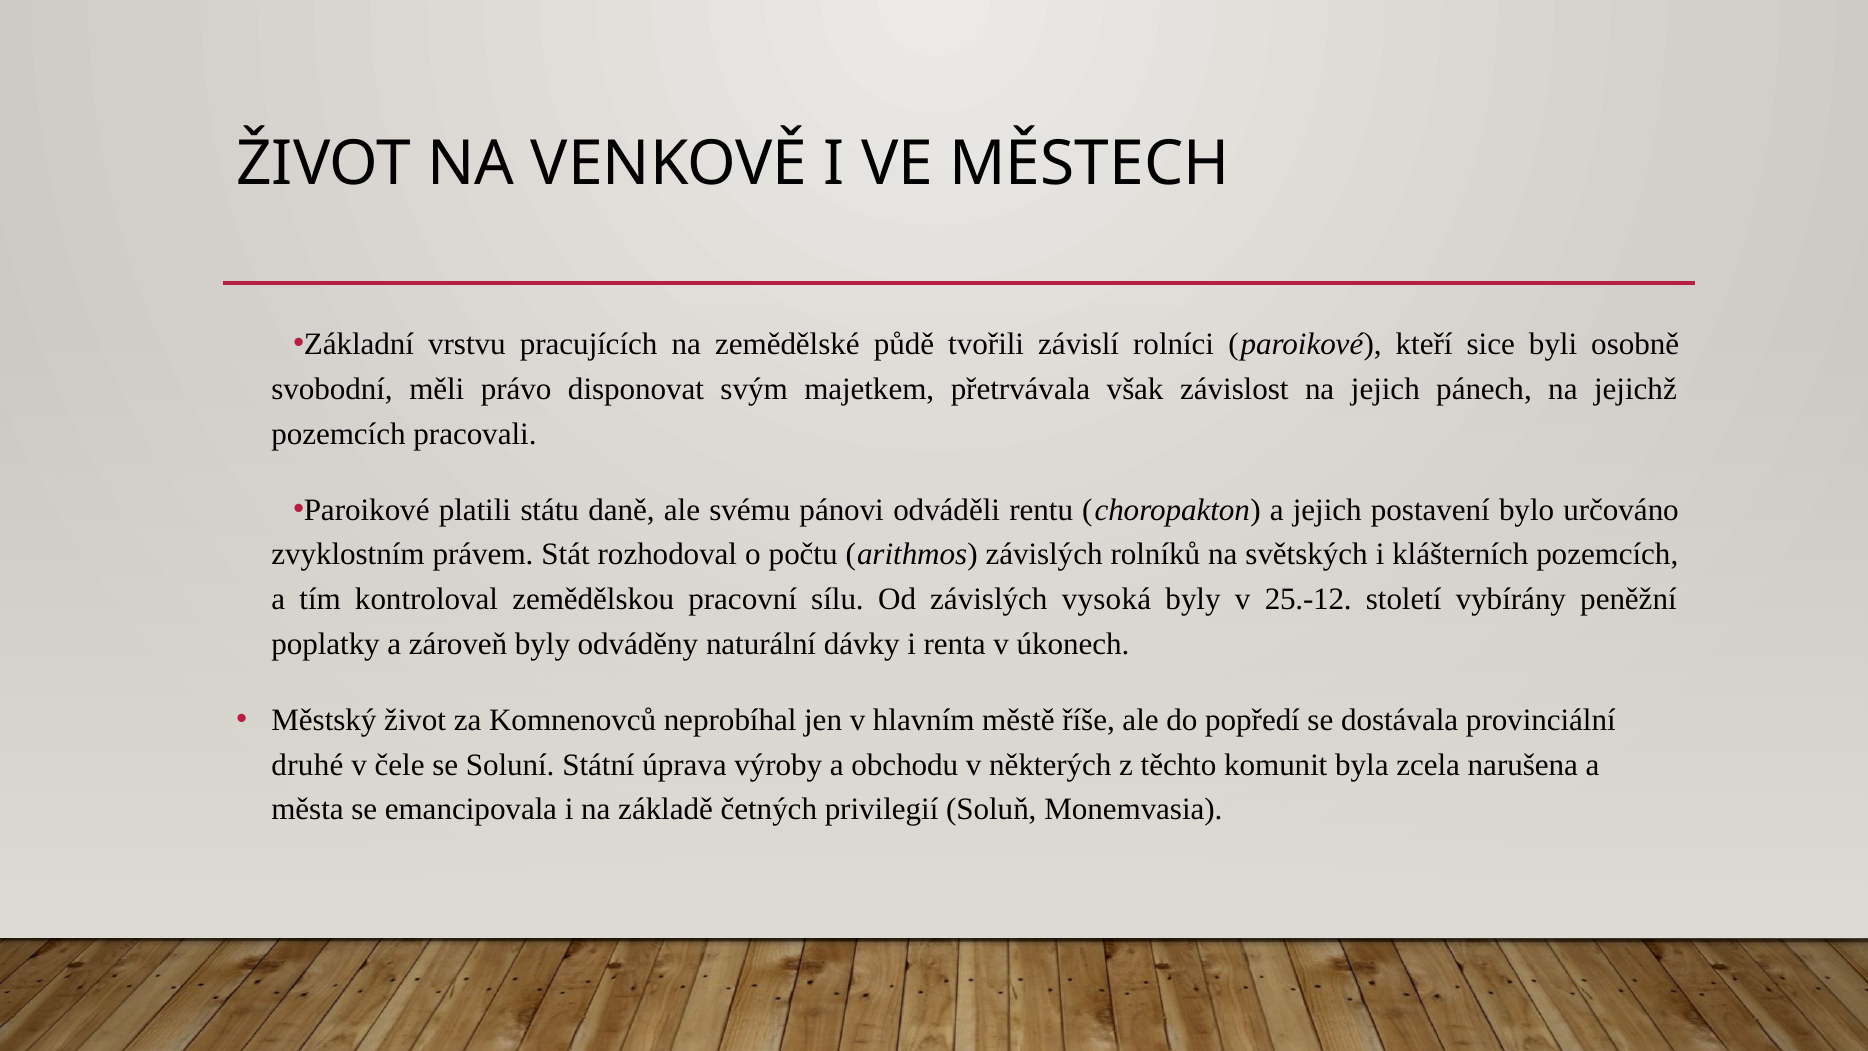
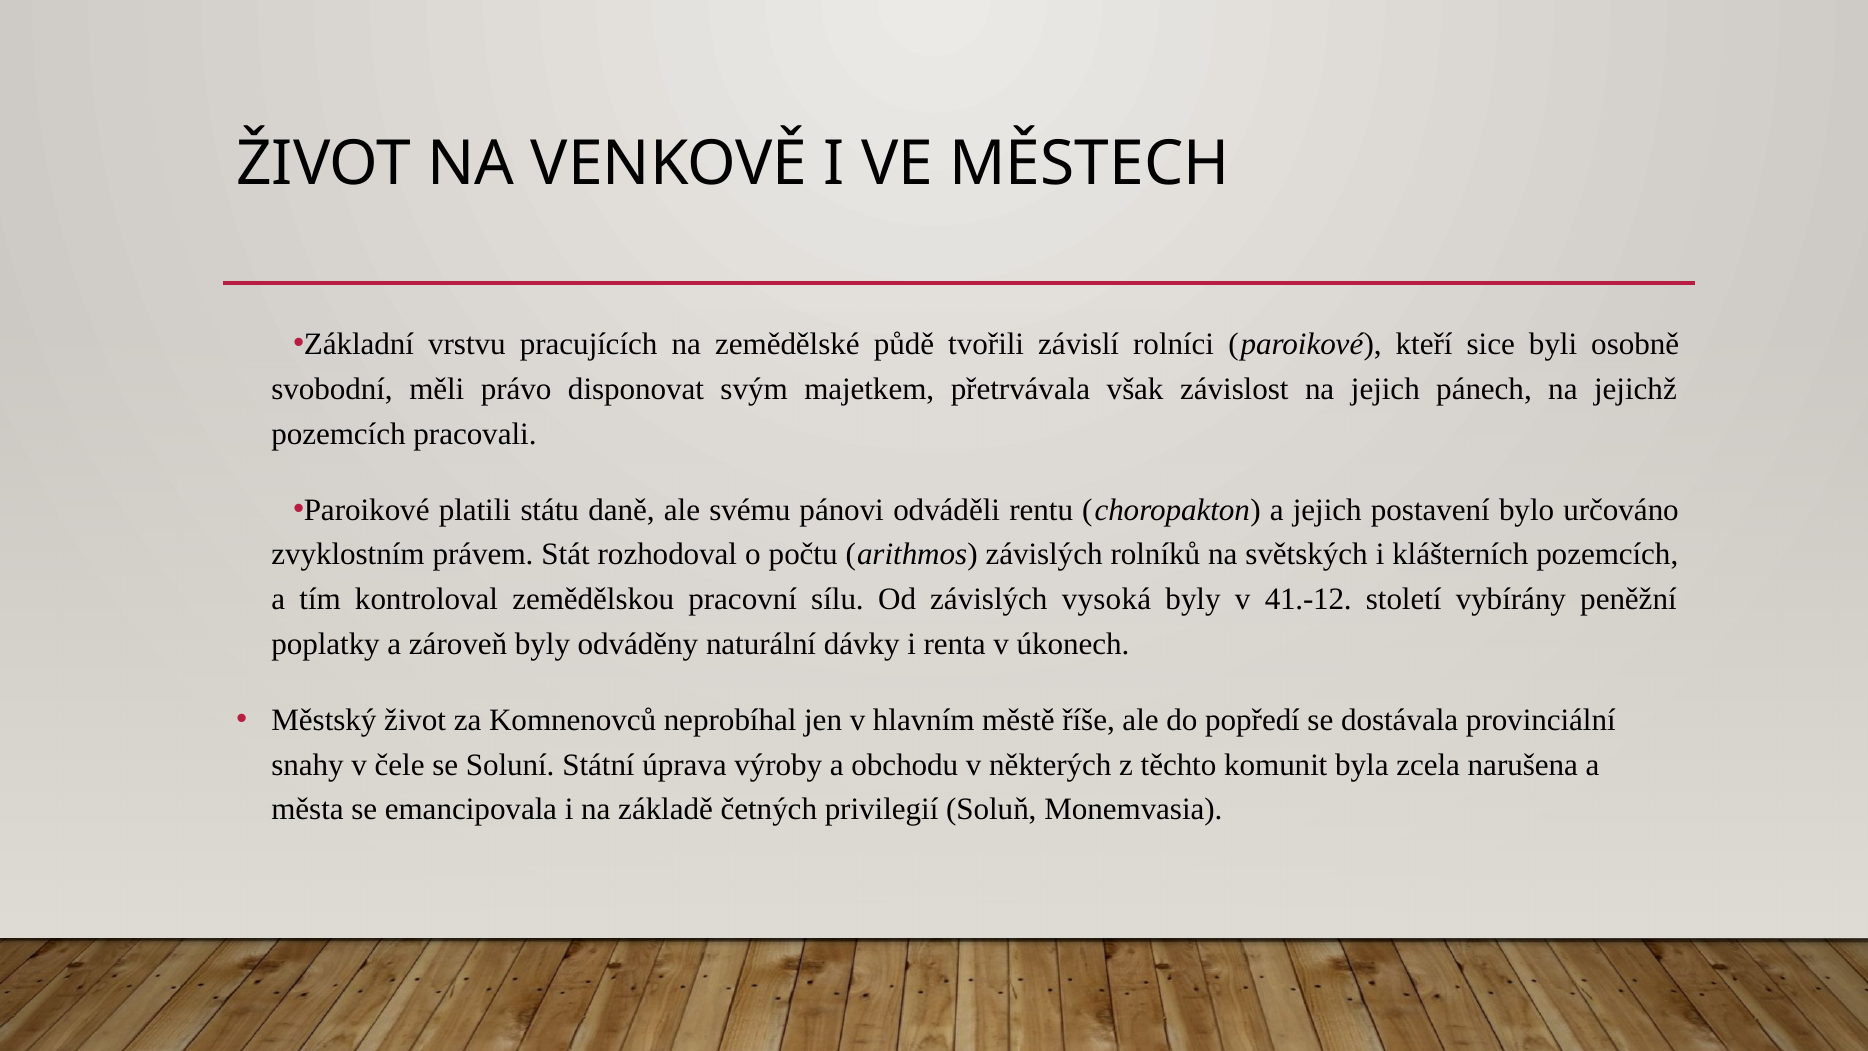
25.-12: 25.-12 -> 41.-12 (1308, 599)
druhé: druhé -> snahy (308, 765)
